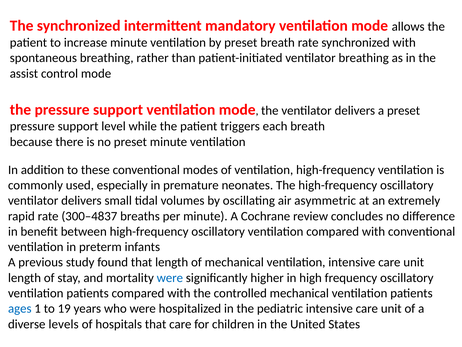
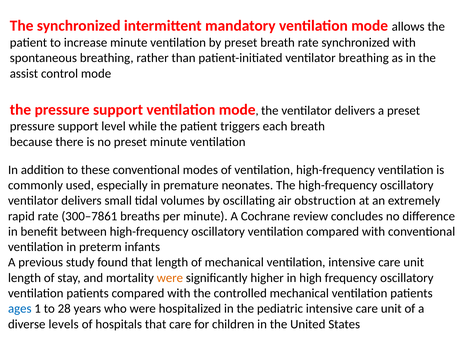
asymmetric: asymmetric -> obstruction (325, 200)
300–4837: 300–4837 -> 300–7861 (89, 216)
were colour: blue -> orange (170, 277)
19: 19 -> 28 (64, 308)
